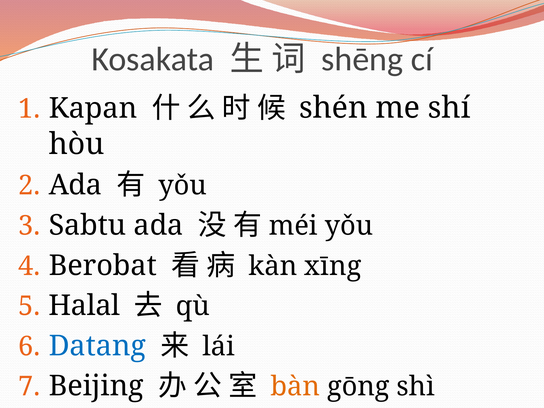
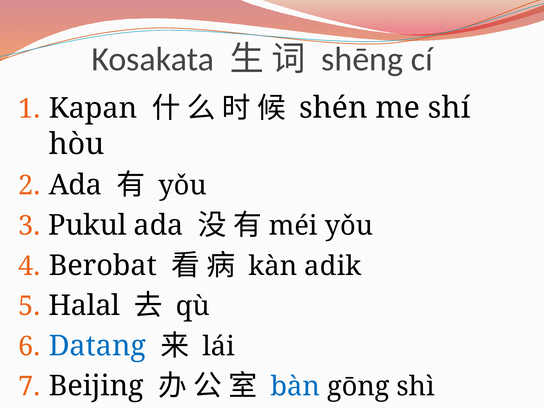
Sabtu: Sabtu -> Pukul (88, 225)
xīng: xīng -> adik (333, 266)
bàn colour: orange -> blue (295, 387)
